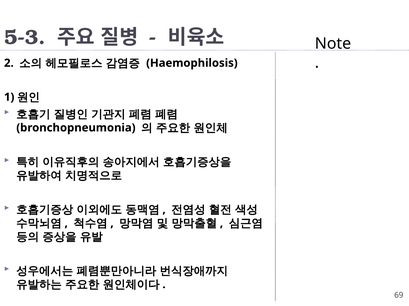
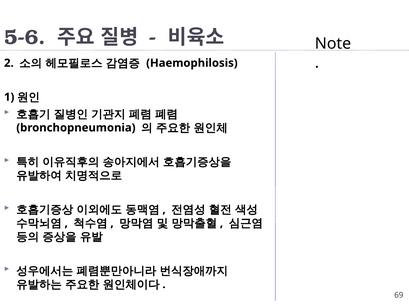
5-3: 5-3 -> 5-6 (25, 37)
